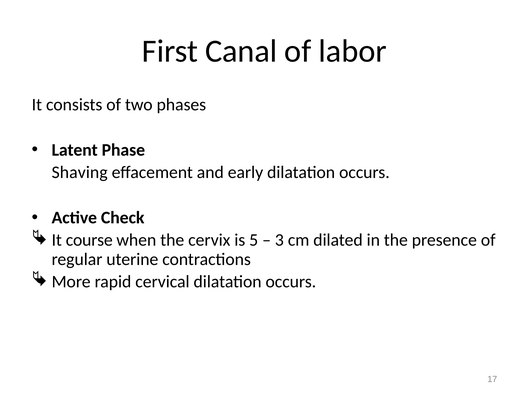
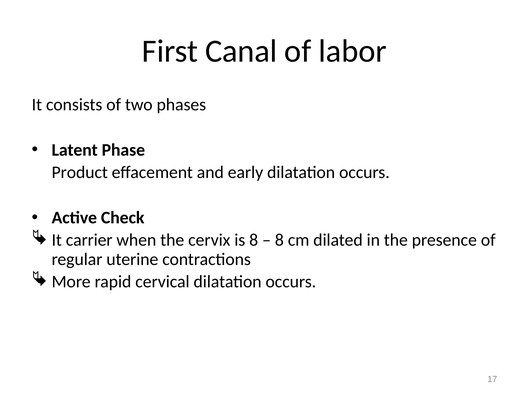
Shaving: Shaving -> Product (80, 172)
course: course -> carrier (89, 240)
is 5: 5 -> 8 (254, 240)
3: 3 -> 8 (279, 240)
